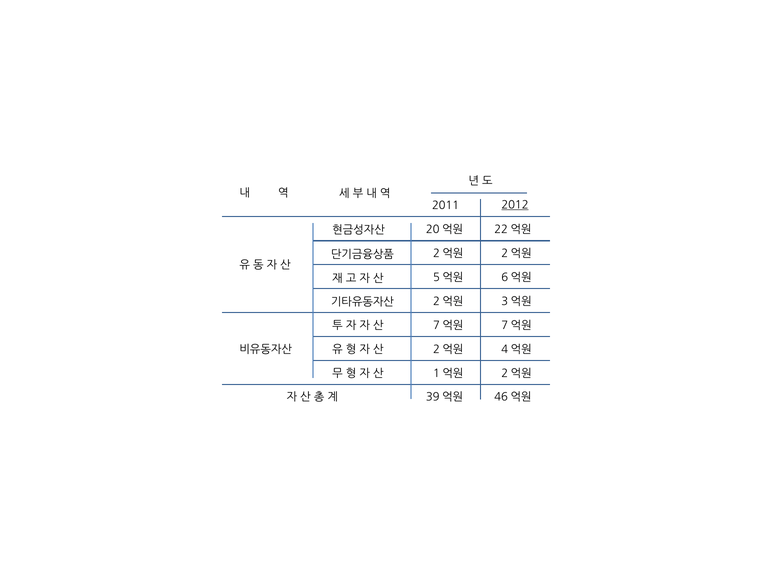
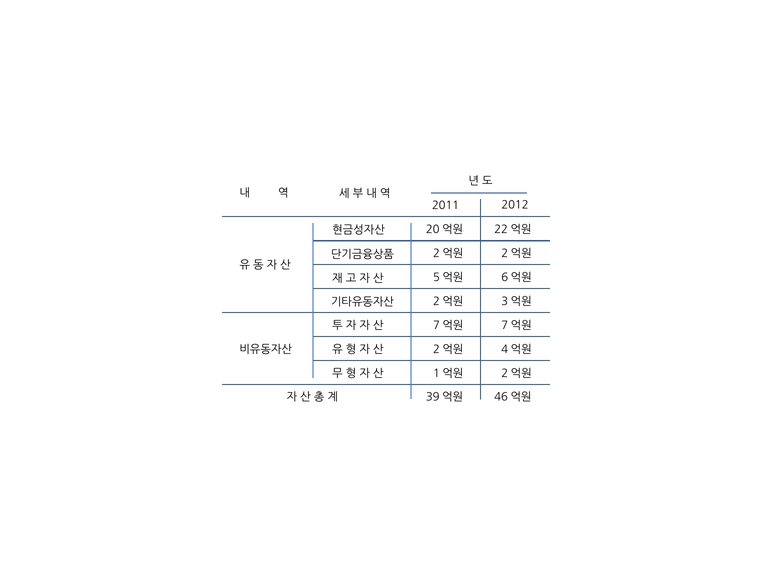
2012 underline: present -> none (515, 205)
